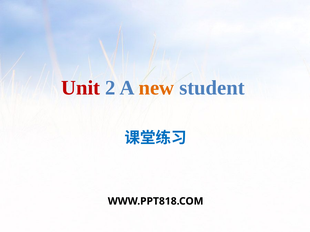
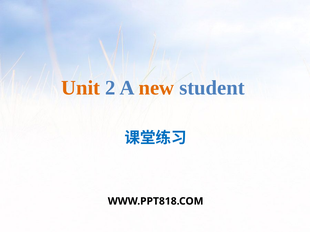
Unit colour: red -> orange (81, 88)
